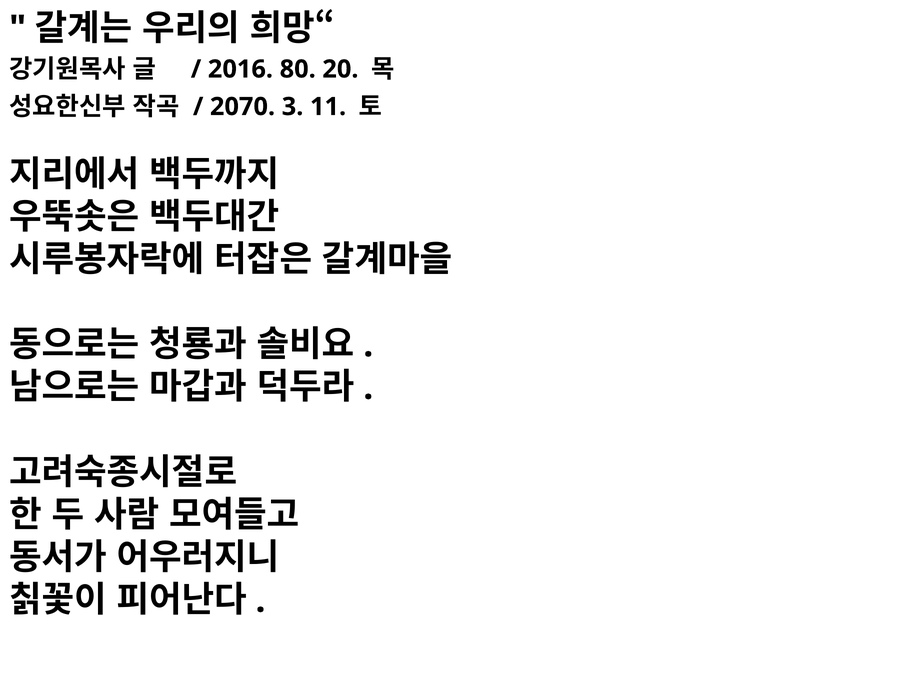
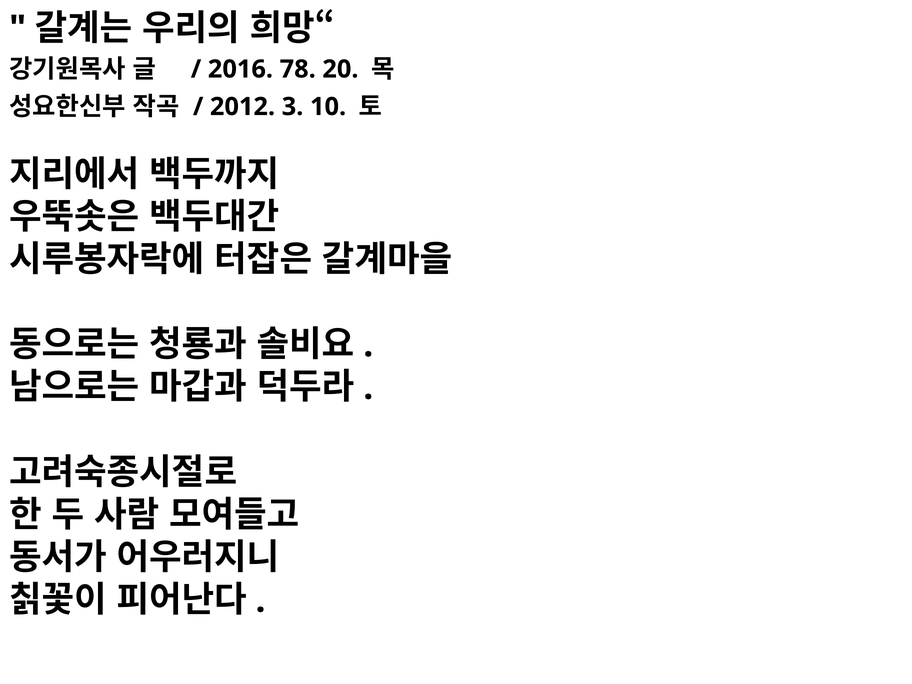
80: 80 -> 78 (298, 69)
2070: 2070 -> 2012 (243, 107)
11: 11 -> 10 (328, 107)
